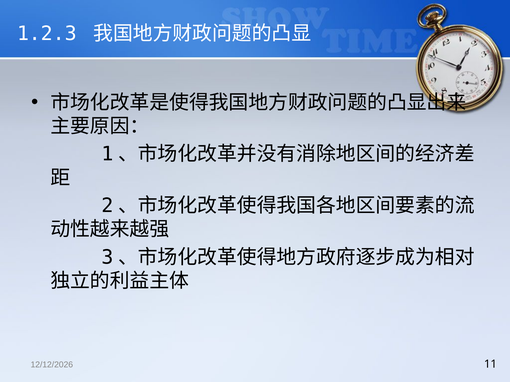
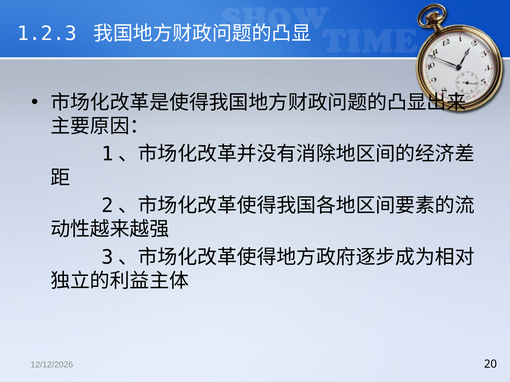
11: 11 -> 20 (490, 365)
